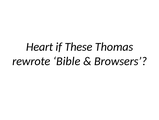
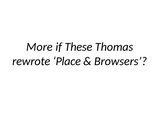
Heart: Heart -> More (39, 47)
Bible: Bible -> Place (67, 61)
